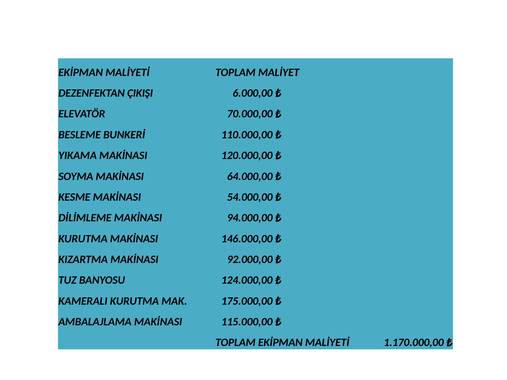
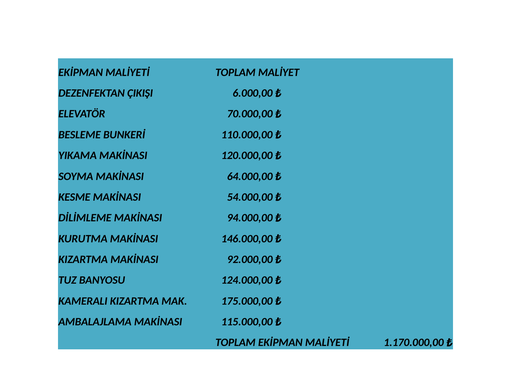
KAMERALI KURUTMA: KURUTMA -> KIZARTMA (134, 301)
